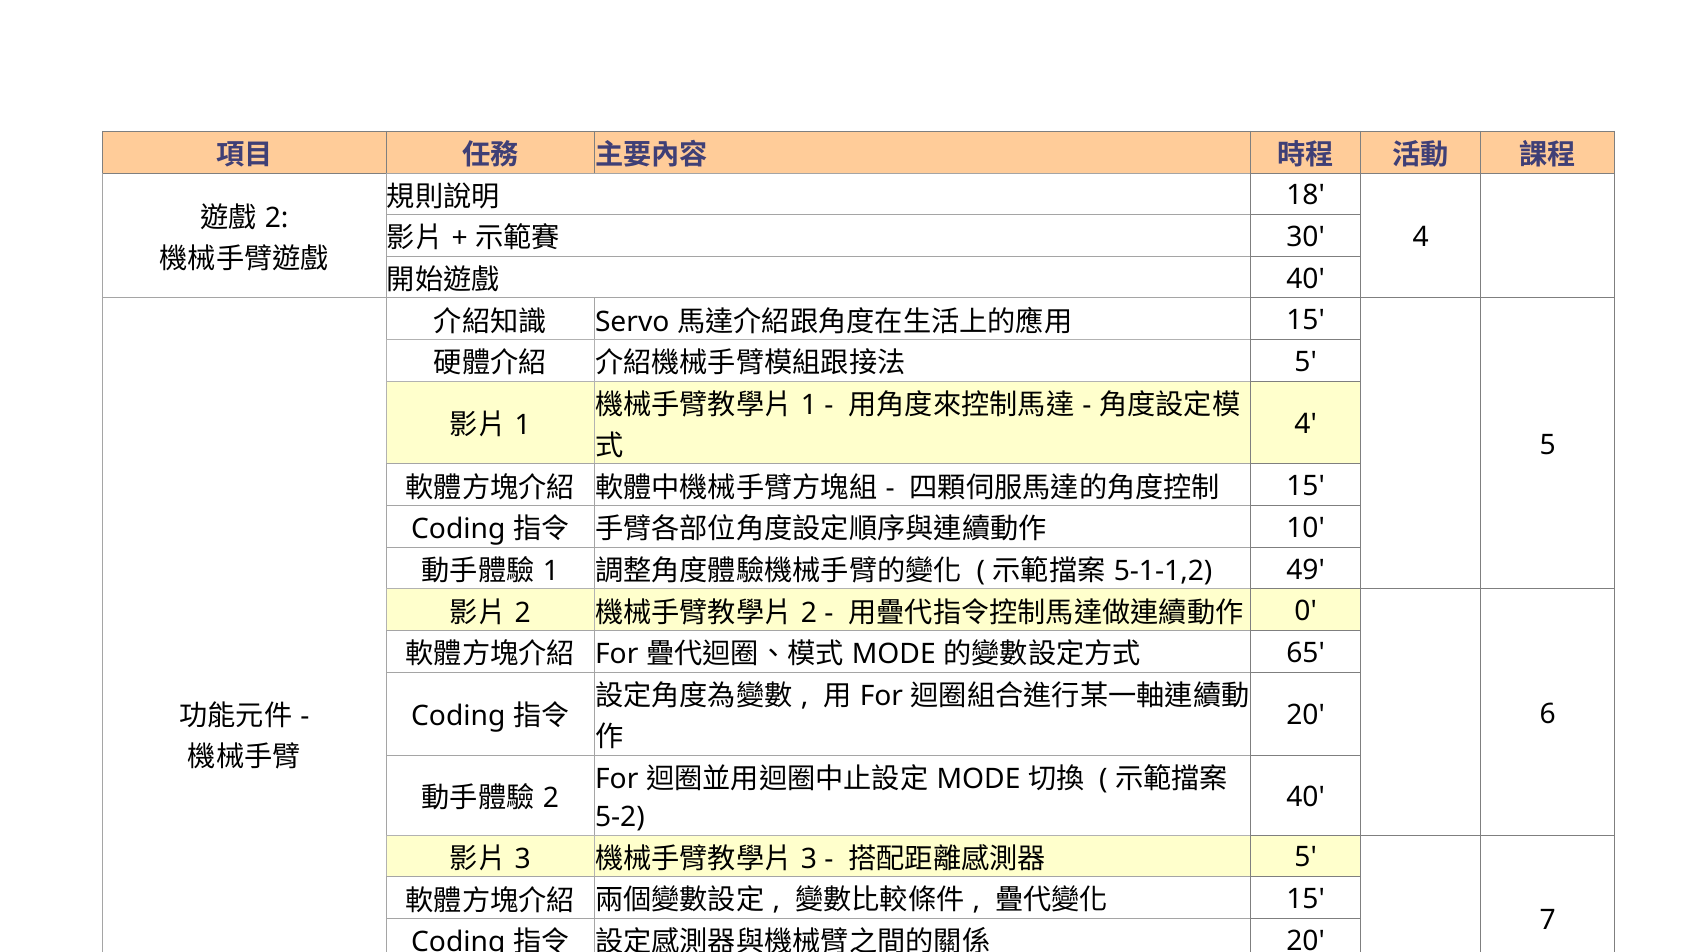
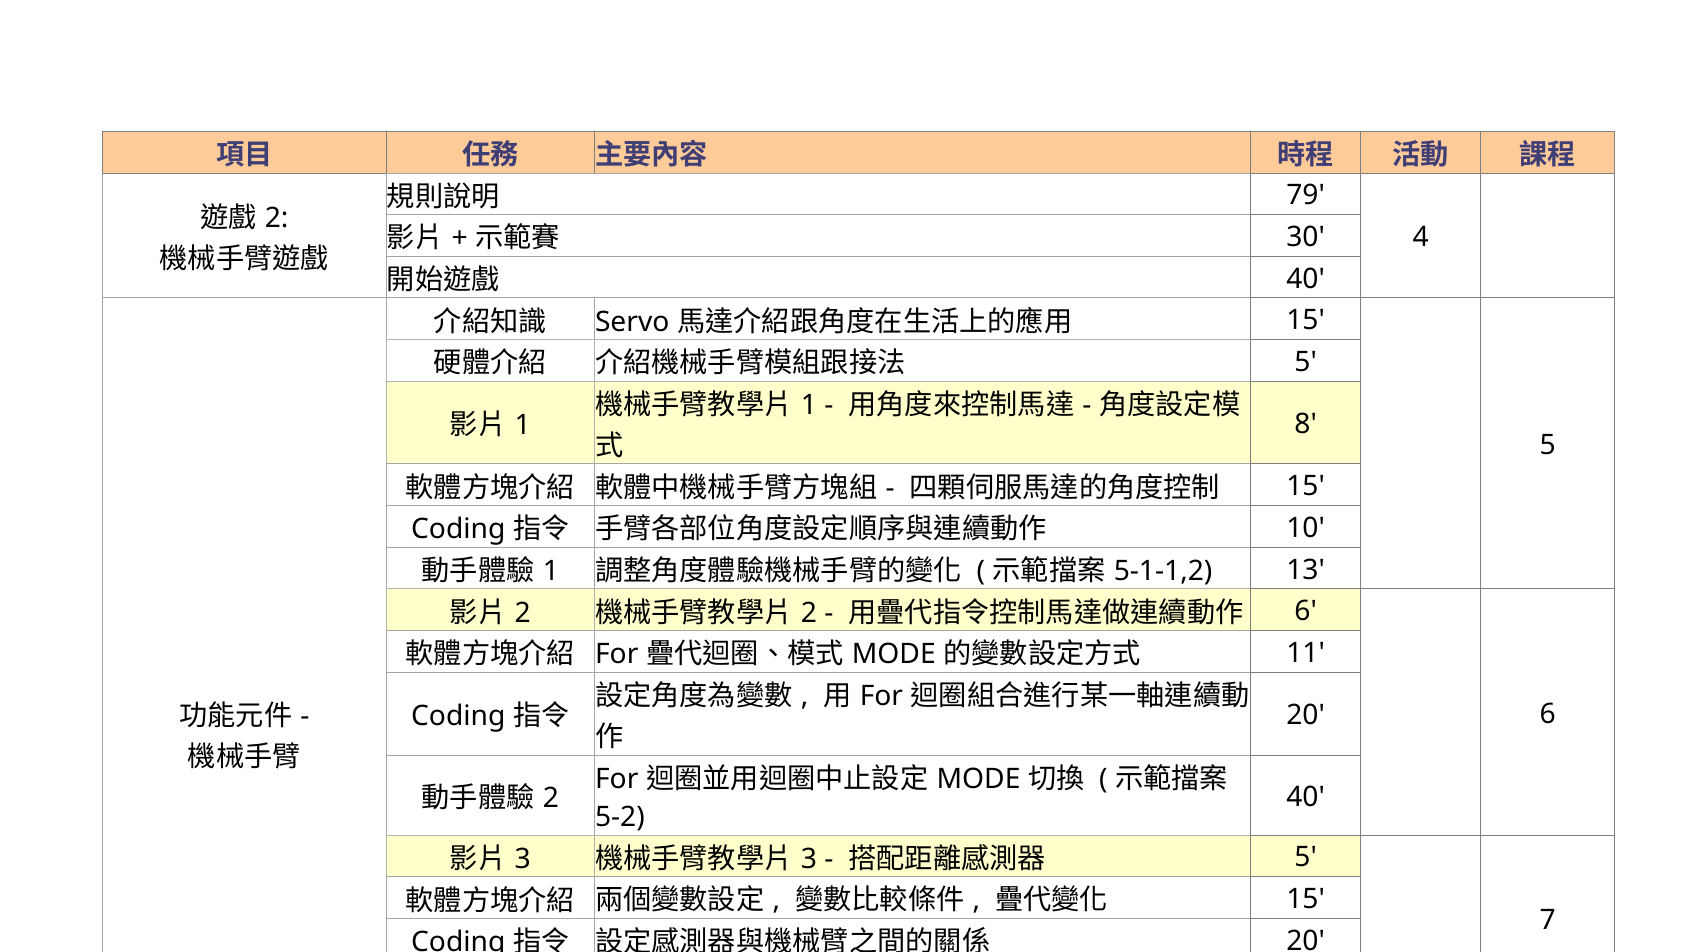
18: 18 -> 79 (1306, 195)
4: 4 -> 8 (1306, 424)
49: 49 -> 13 (1306, 570)
0: 0 -> 6 (1306, 611)
65: 65 -> 11 (1306, 653)
